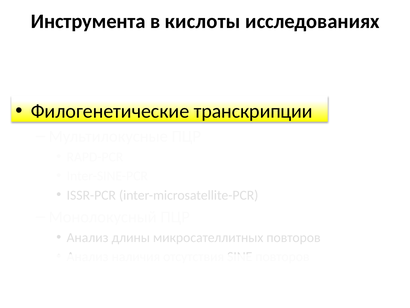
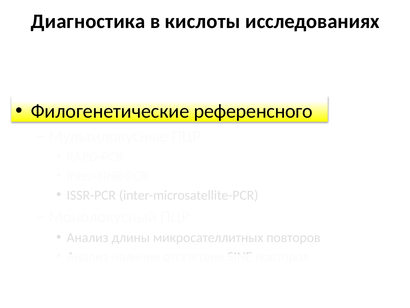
Инструмента: Инструмента -> Диагностика (88, 21)
транскрипции: транскрипции -> референсного (253, 111)
